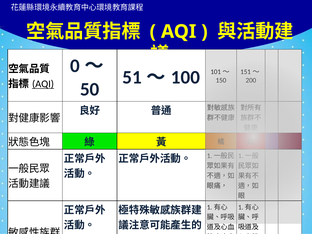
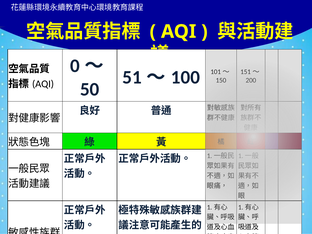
AQI underline: present -> none (43, 84)
